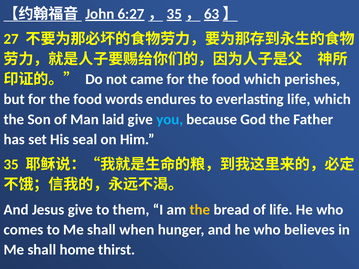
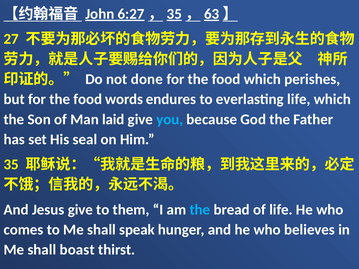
came: came -> done (147, 79)
the colour: yellow -> light blue (200, 210)
when: when -> speak (137, 230)
home: home -> boast (77, 250)
